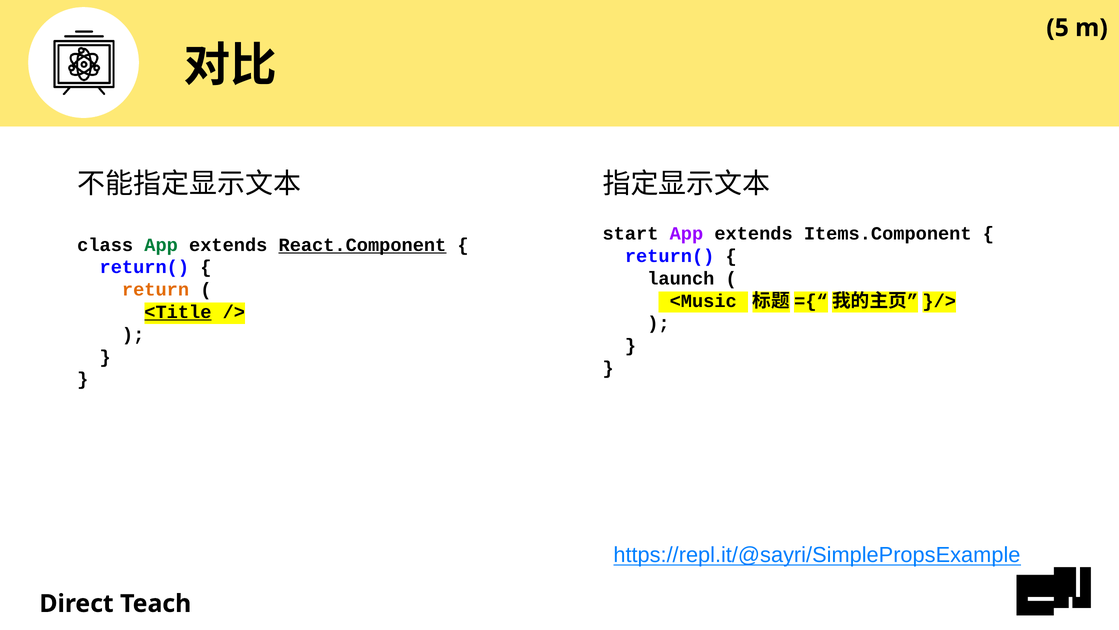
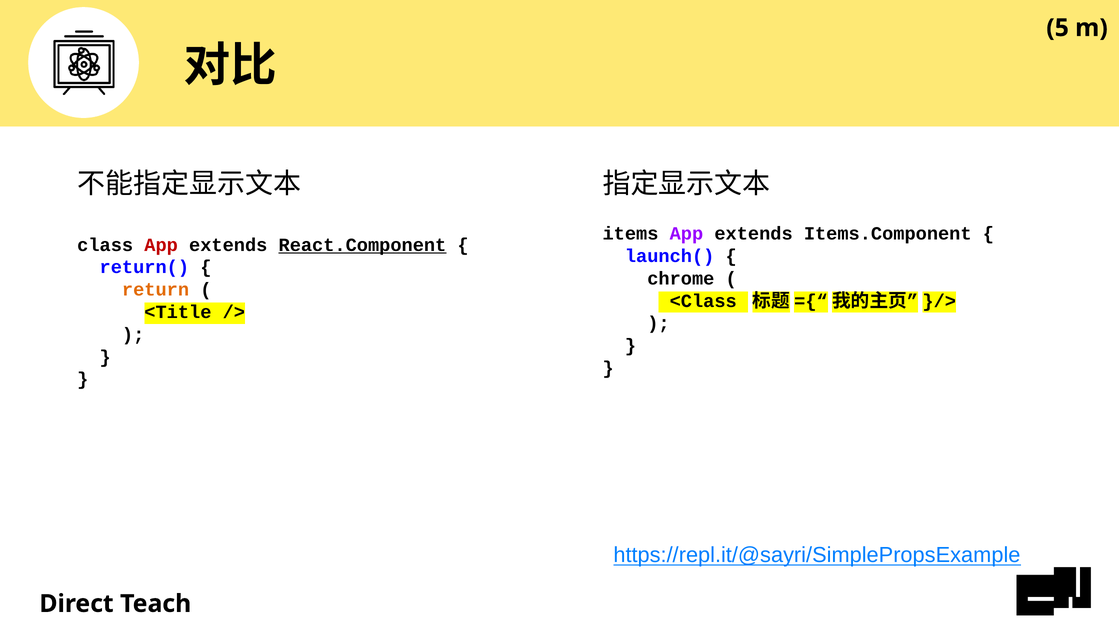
start: start -> items (630, 234)
App colour: green -> red (161, 245)
return(: return( -> launch( (670, 256)
launch: launch -> chrome (681, 278)
<Music: <Music -> <Class (703, 301)
<Title underline: present -> none (178, 312)
